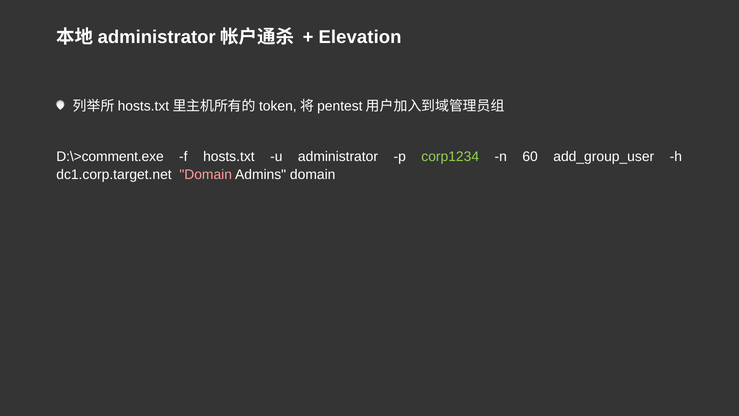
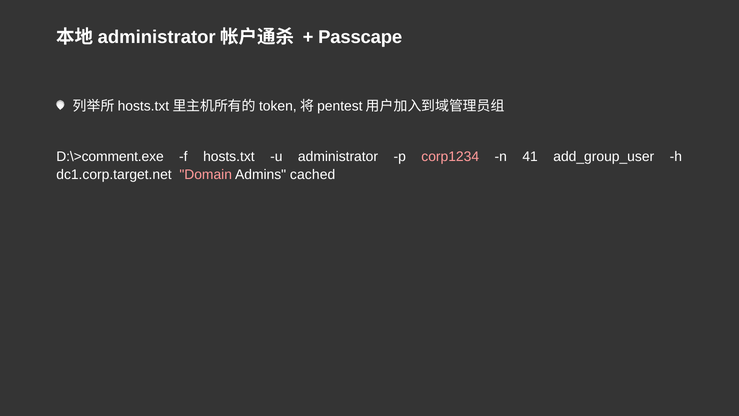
Elevation: Elevation -> Passcape (360, 37)
corp1234 colour: light green -> pink (450, 156)
60: 60 -> 41 (530, 156)
Admins domain: domain -> cached (313, 175)
